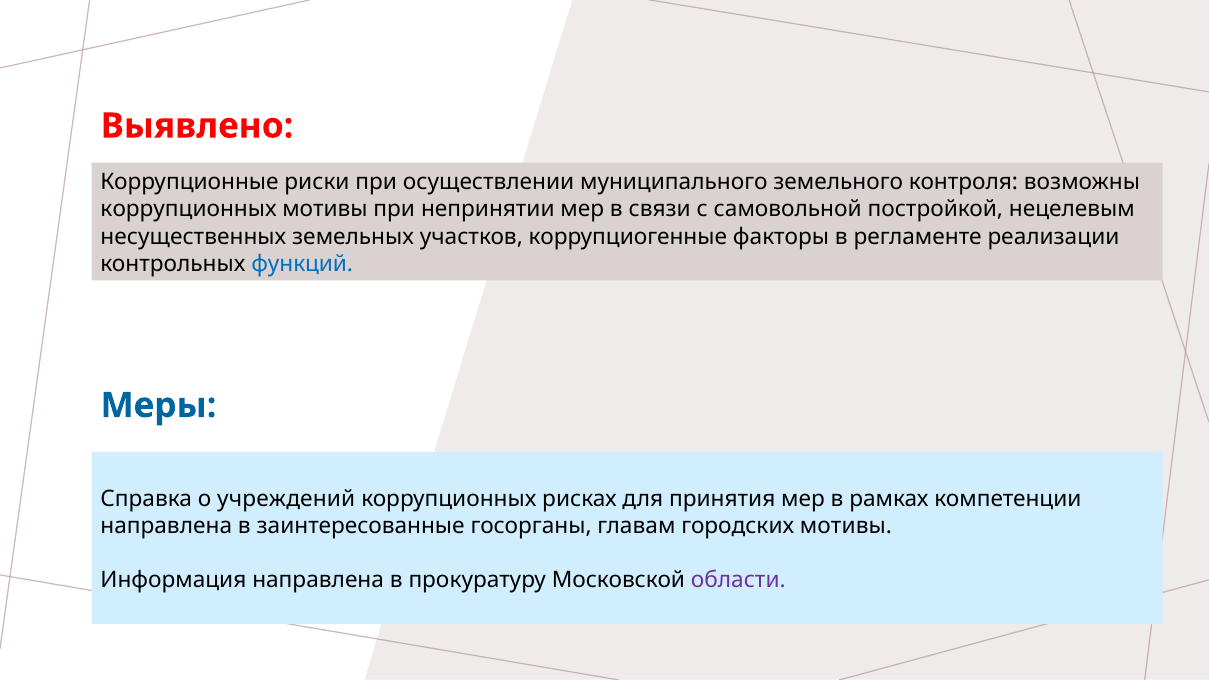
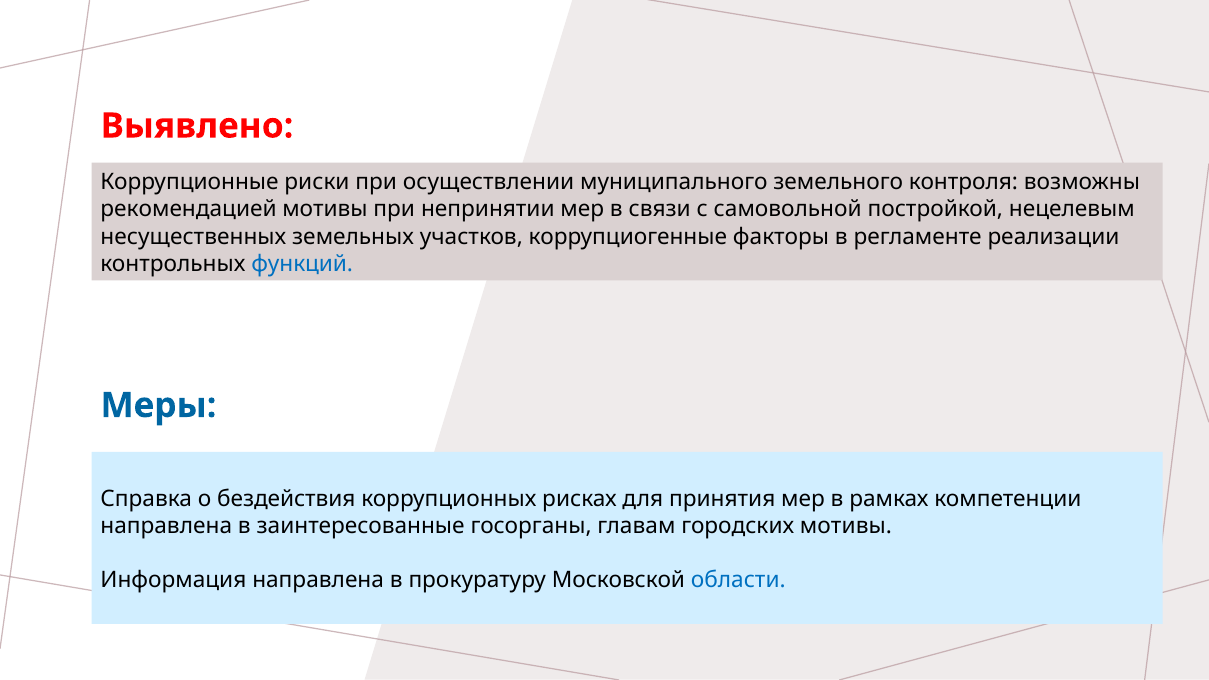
коррупционных: коррупционных -> рекомендацией (189, 210)
учреждений: учреждений -> бездействия (286, 499)
области colour: purple -> blue (738, 580)
